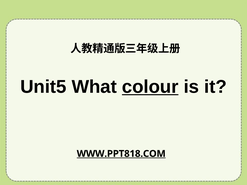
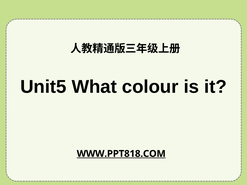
colour underline: present -> none (150, 87)
